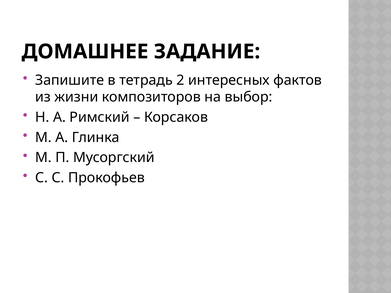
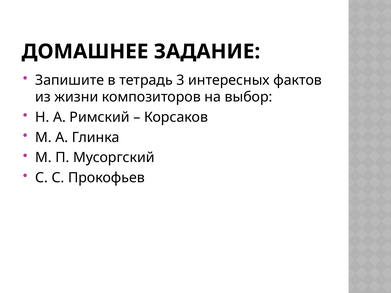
2: 2 -> 3 (180, 80)
